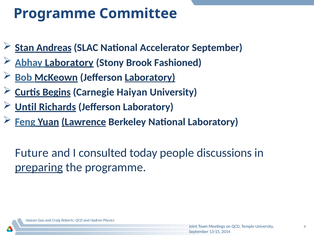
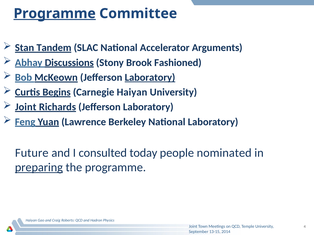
Programme underline: none -> present (55, 14)
Andreas: Andreas -> Tandem (54, 48)
Accelerator September: September -> Arguments (217, 48)
Abhay Laboratory: Laboratory -> Discussions (69, 63)
Until: Until -> Joint (26, 107)
Lawrence underline: present -> none (84, 122)
discussions: discussions -> nominated (224, 153)
